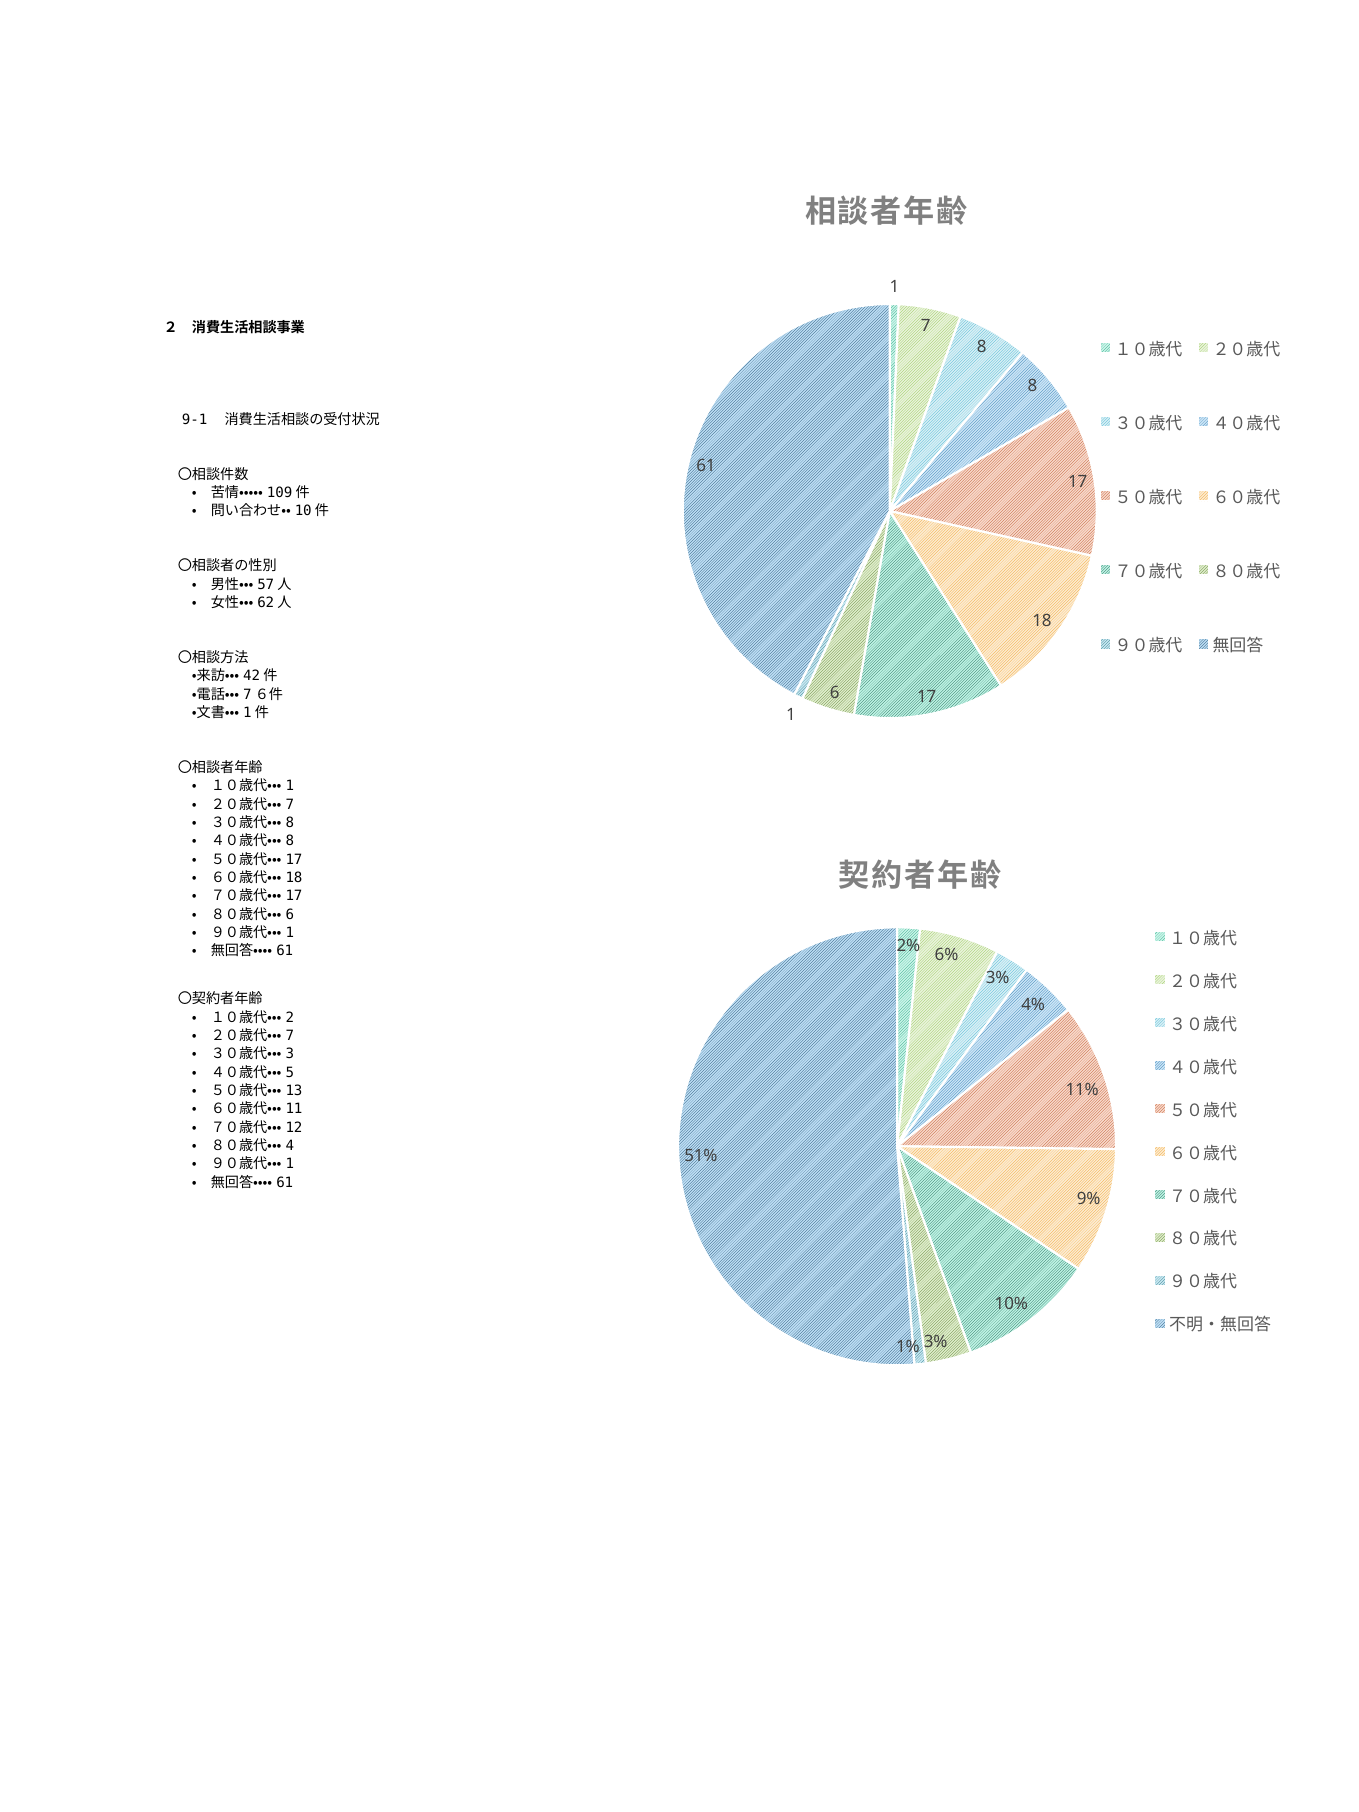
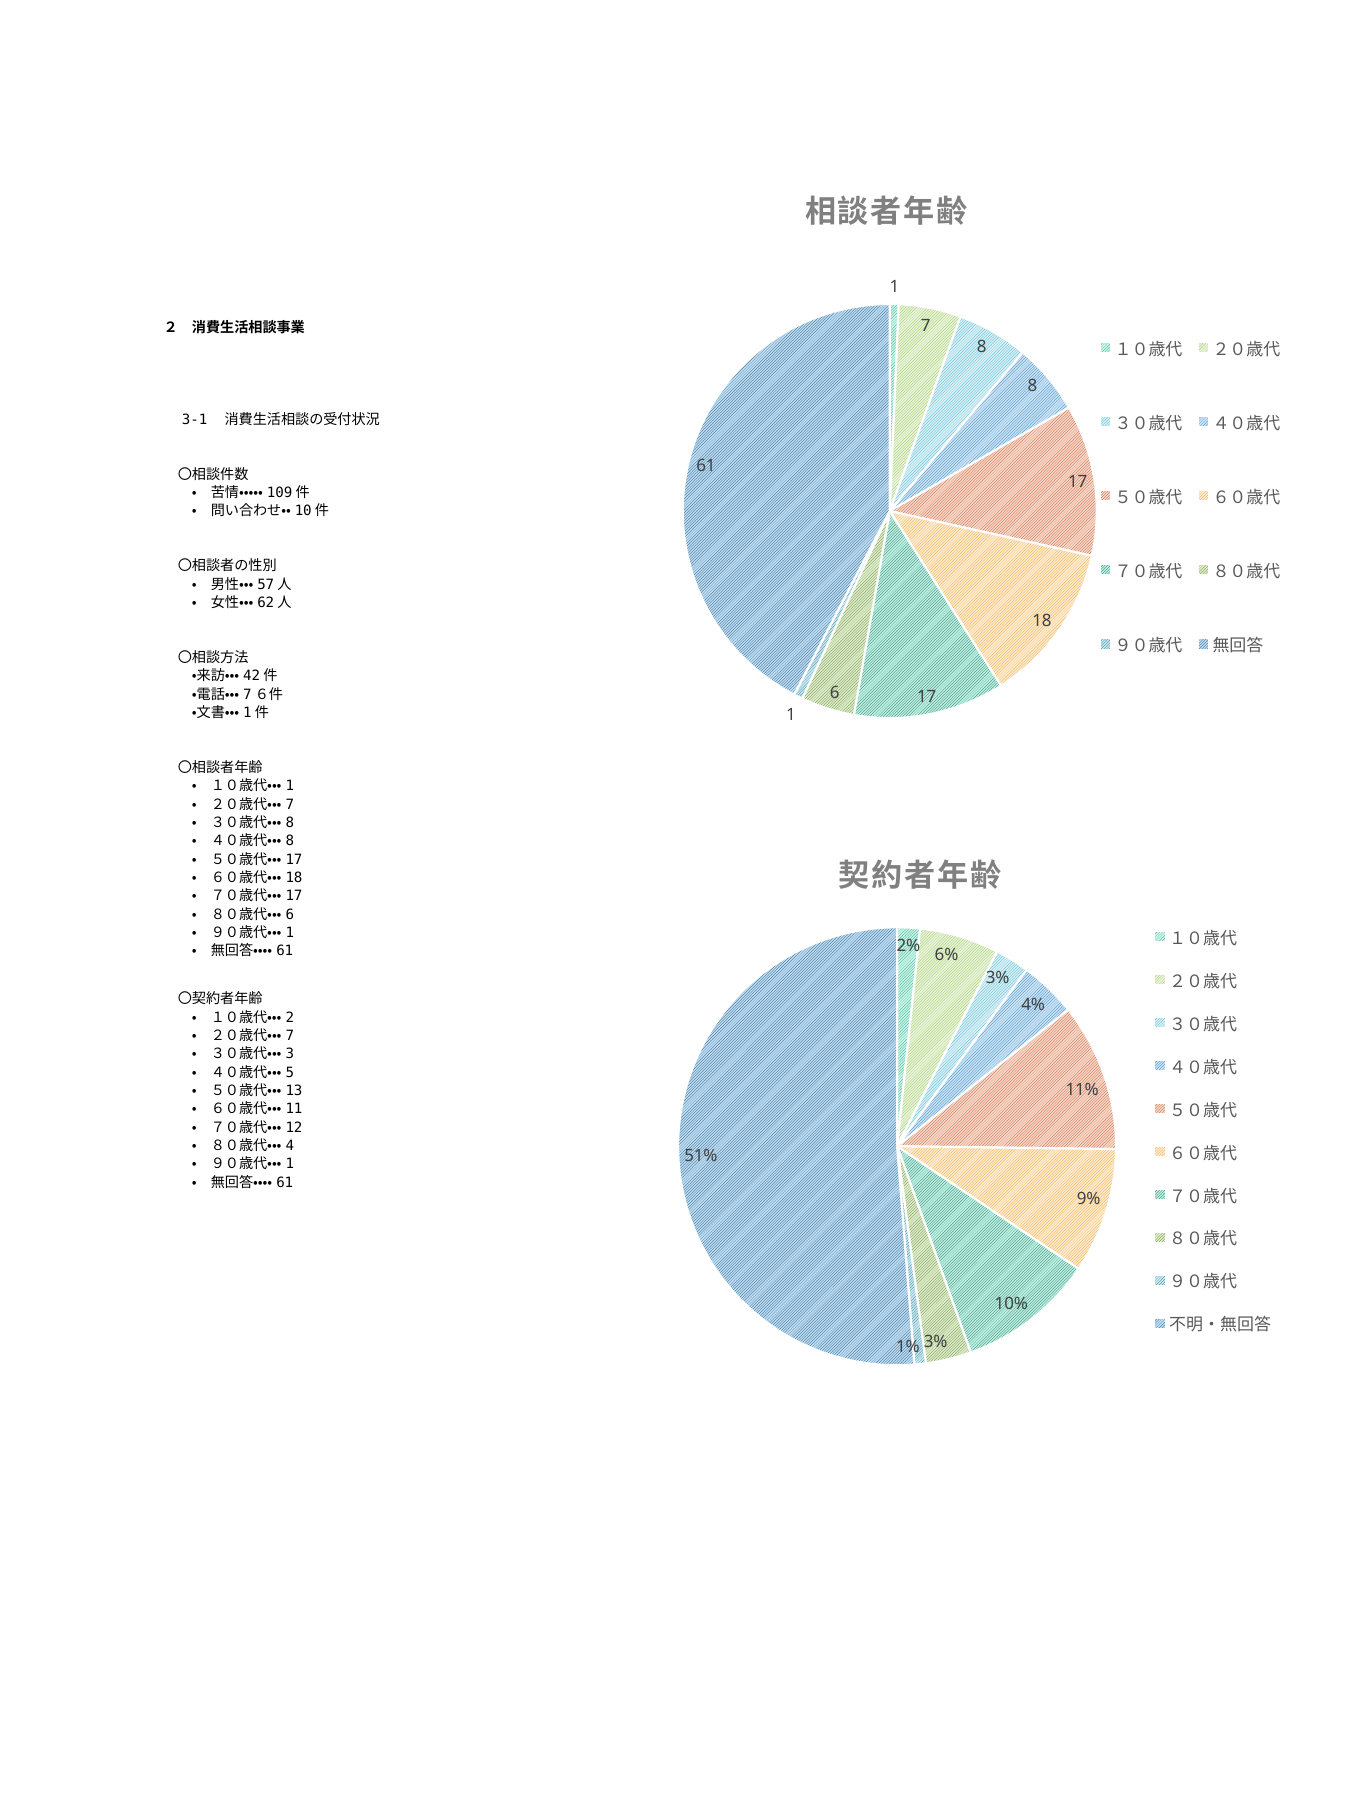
9-1: 9-1 -> 3-1 (195, 419)
